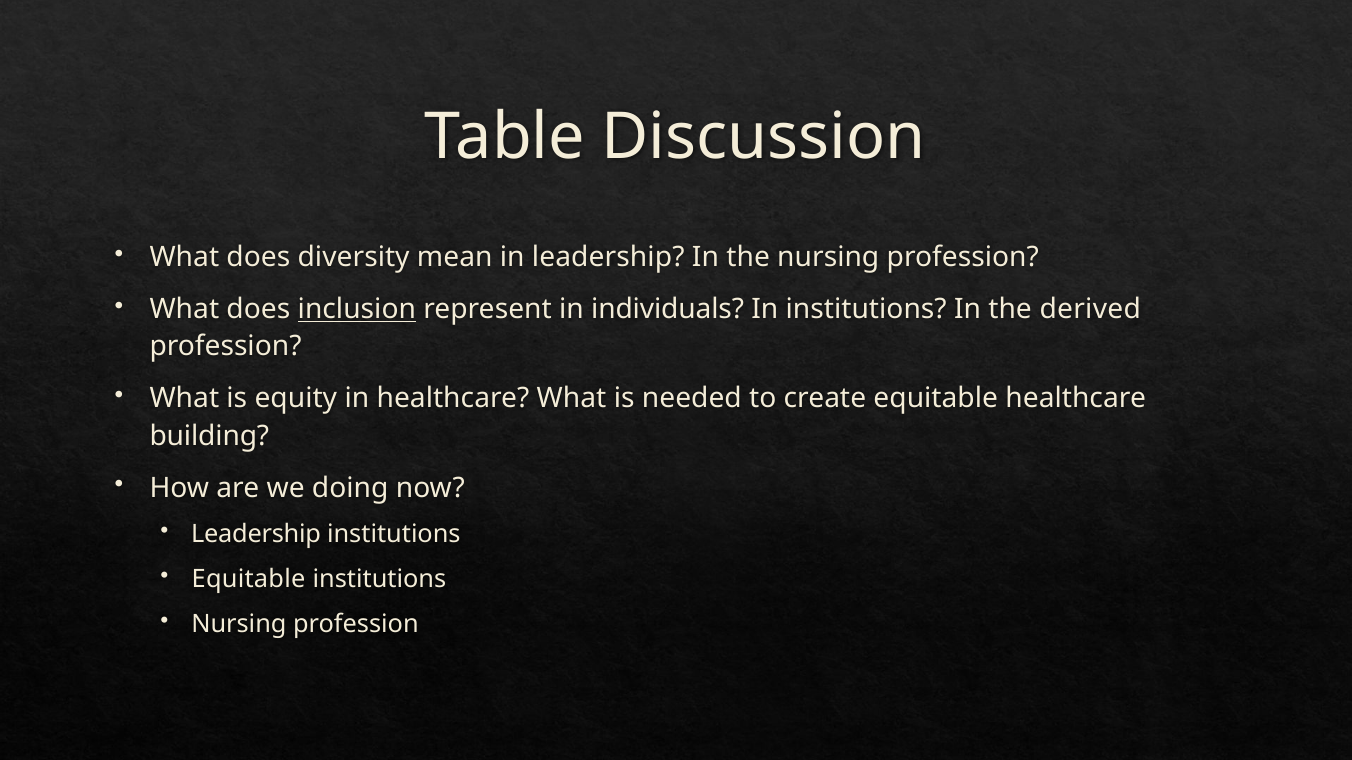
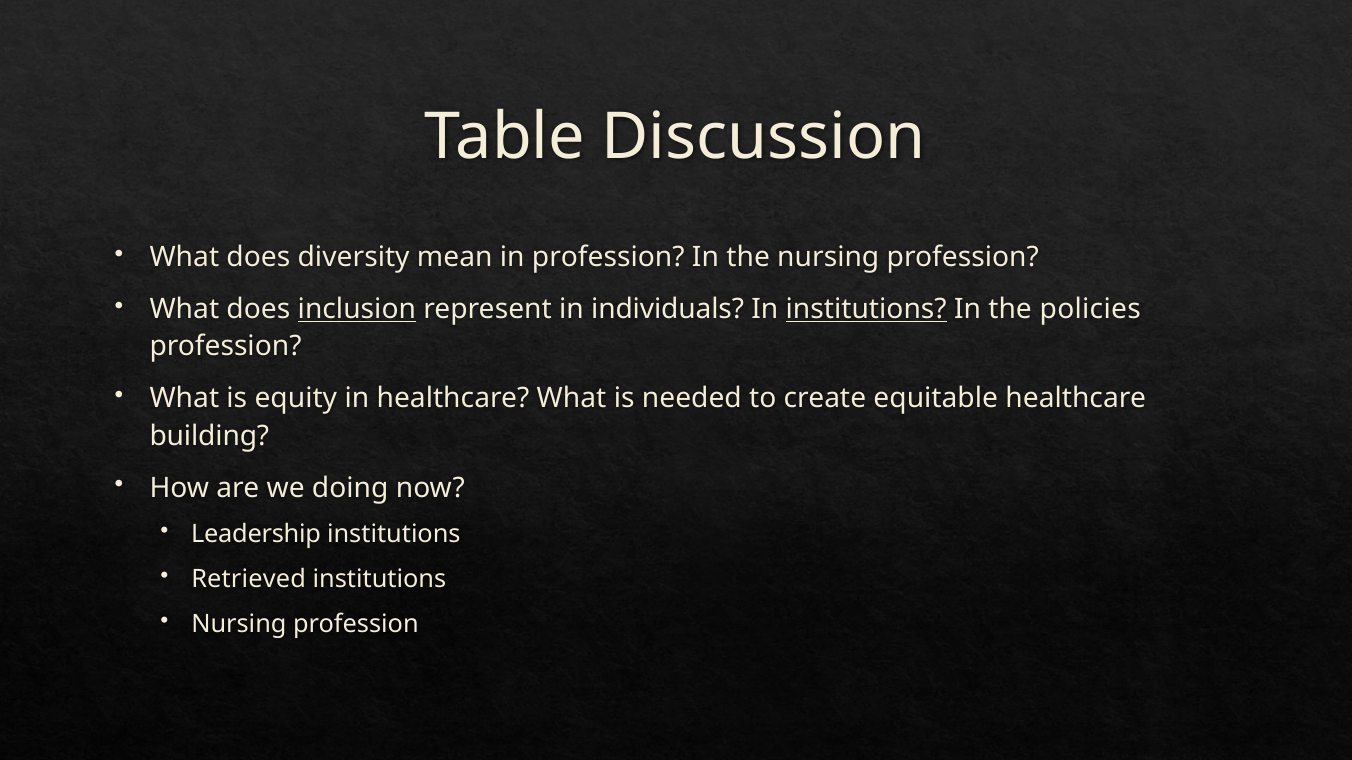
in leadership: leadership -> profession (608, 258)
institutions underline: none -> present (866, 310)
derived: derived -> policies (1090, 310)
Equitable: Equitable -> Retrieved (249, 579)
